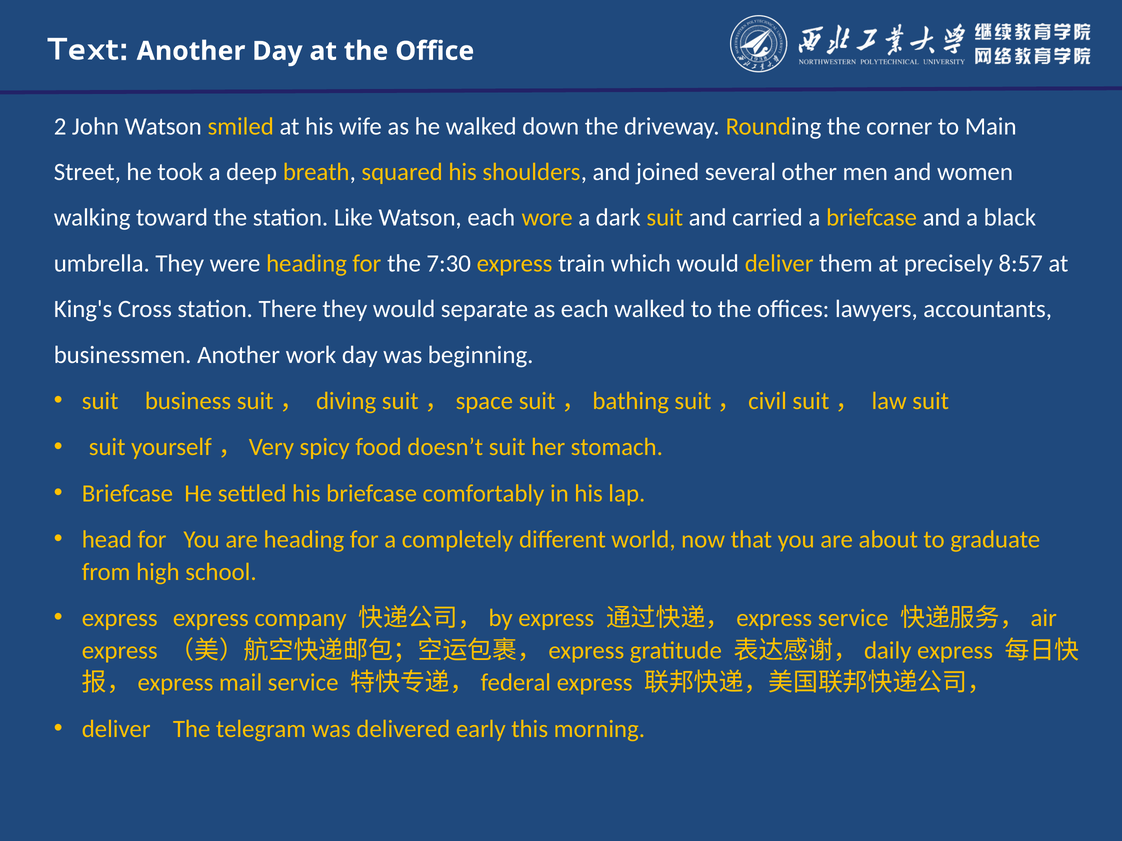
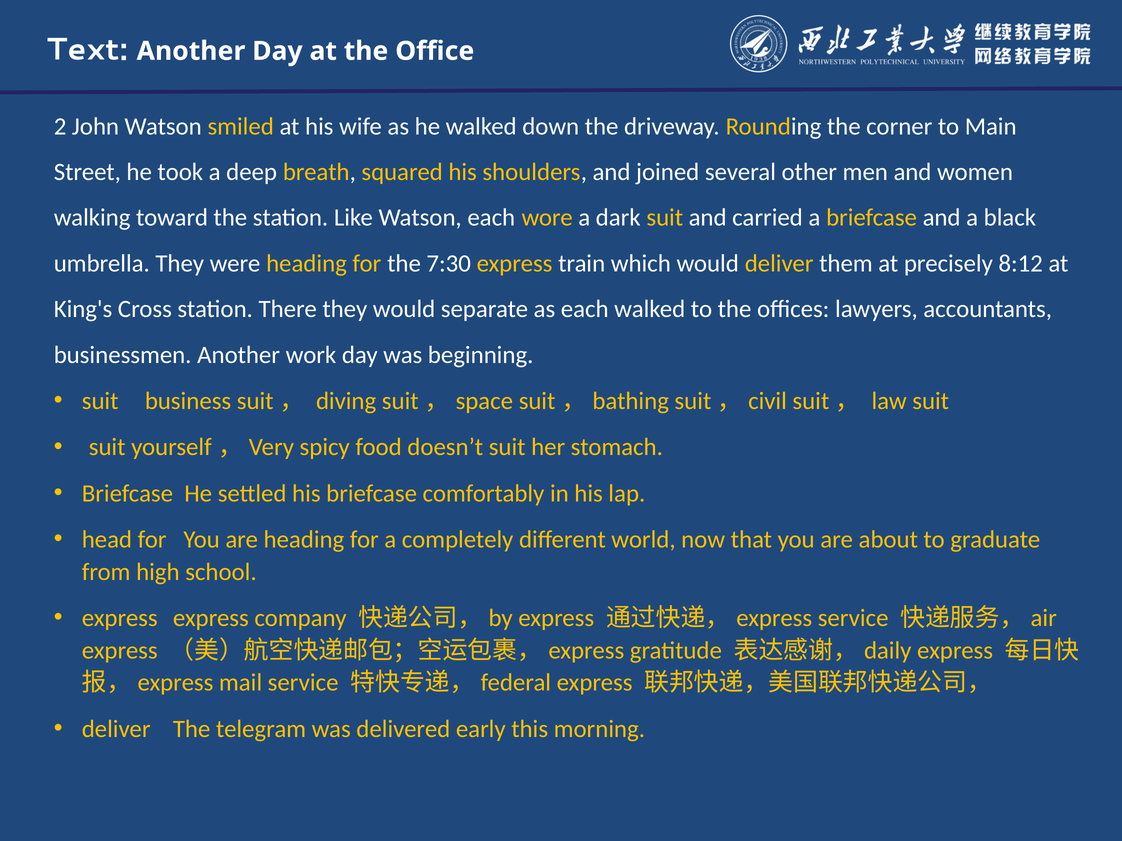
8:57: 8:57 -> 8:12 (1021, 264)
